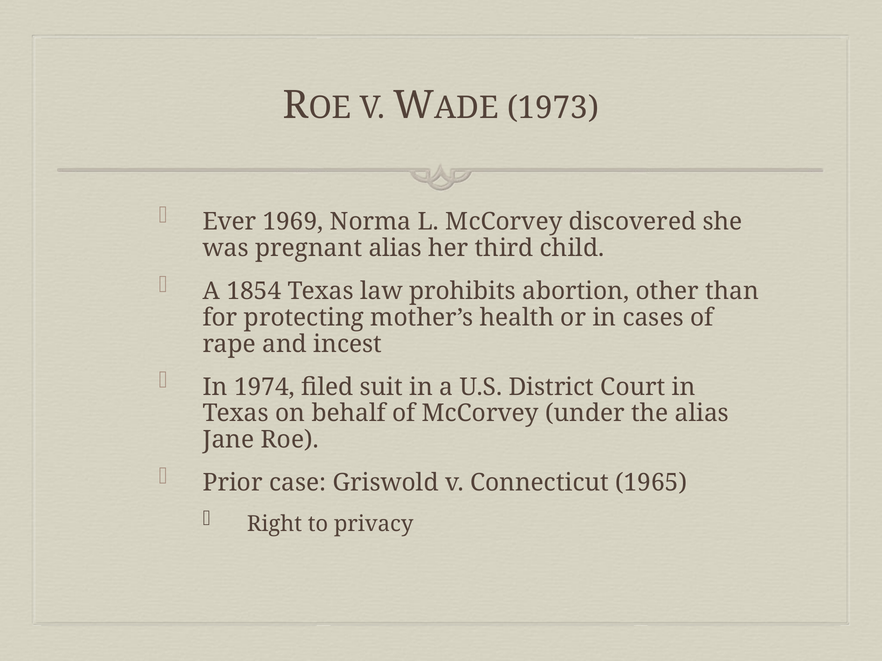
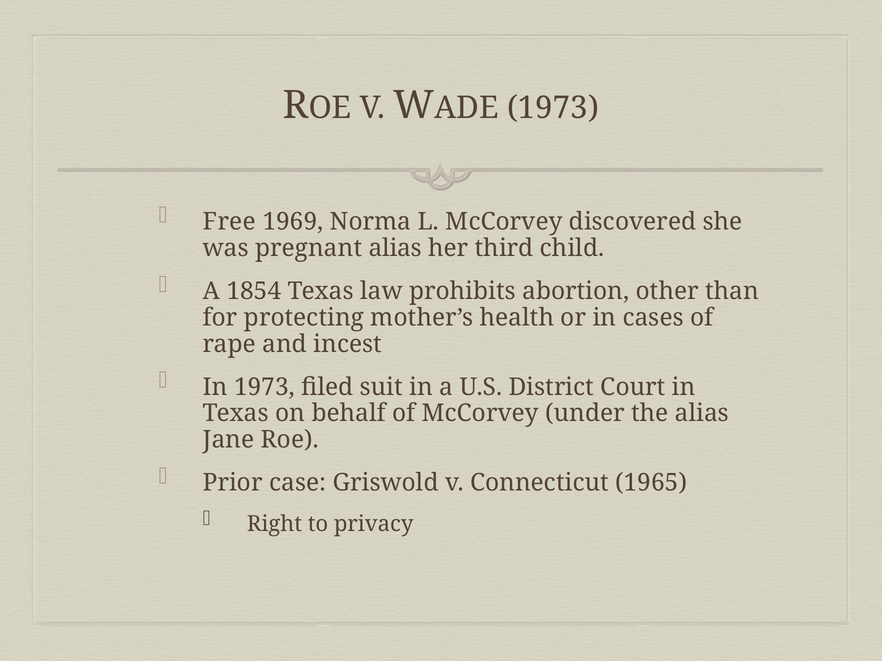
Ever: Ever -> Free (229, 222)
In 1974: 1974 -> 1973 (265, 387)
